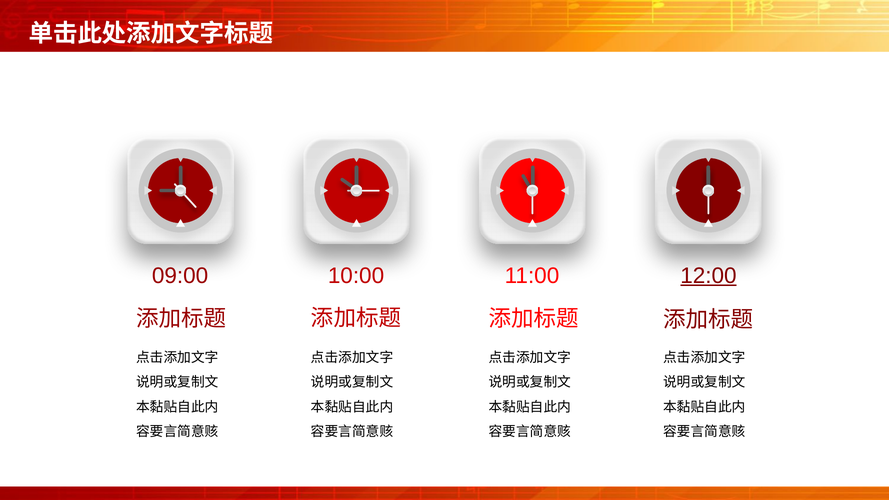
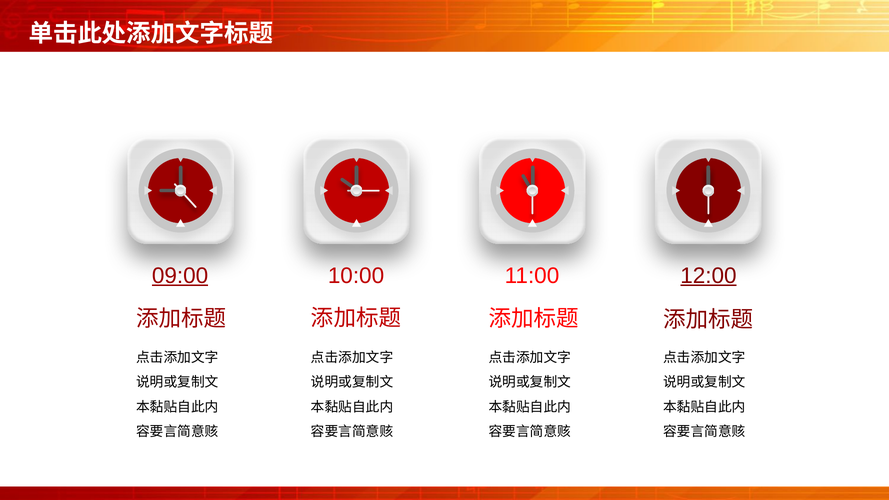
09:00 underline: none -> present (180, 276)
